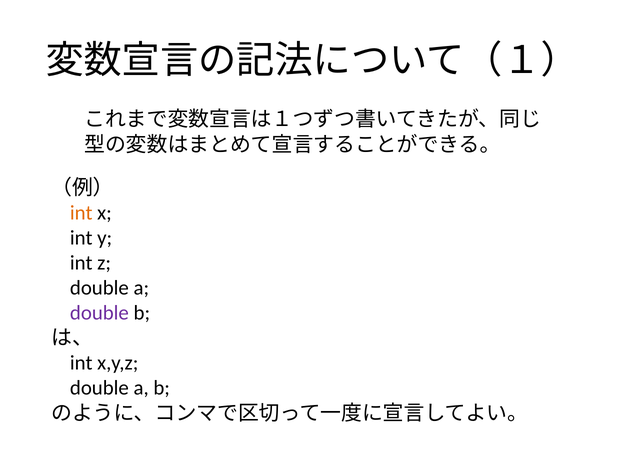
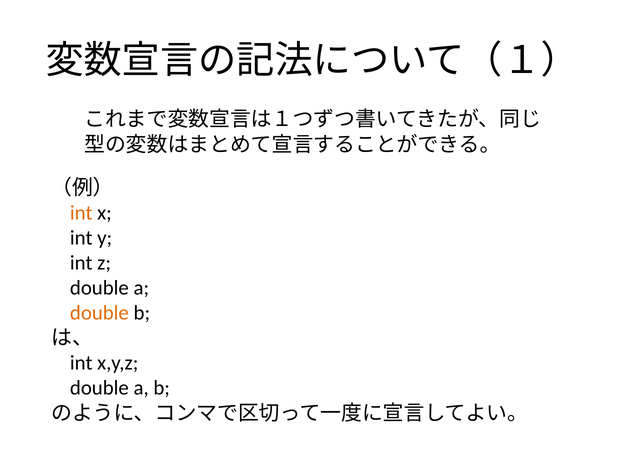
double colour: purple -> orange (99, 313)
